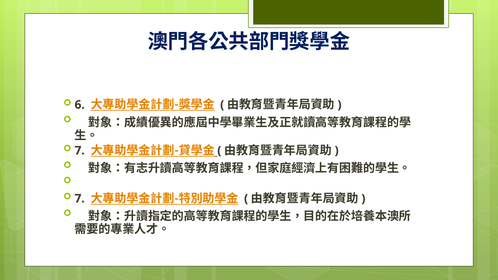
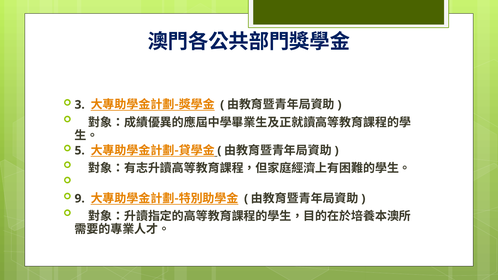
6: 6 -> 3 (80, 105)
7: 7 -> 5 (80, 151)
7: 7 -> 9 (80, 199)
